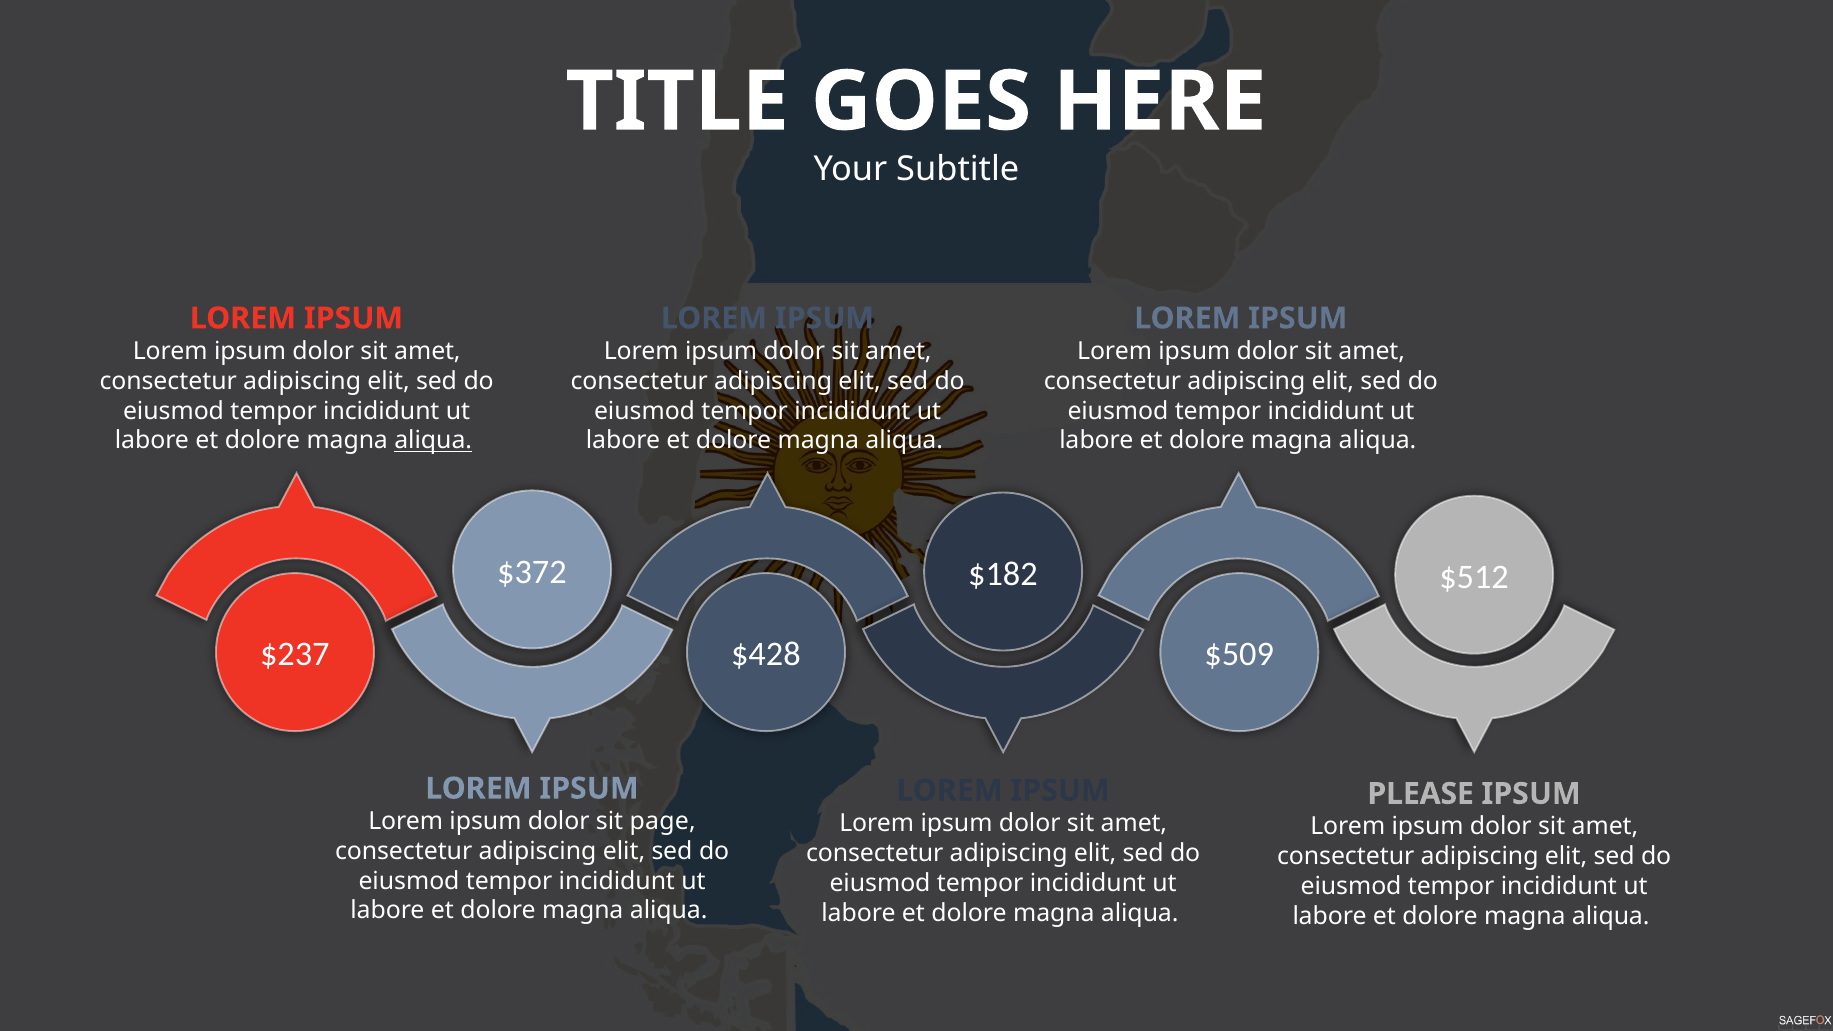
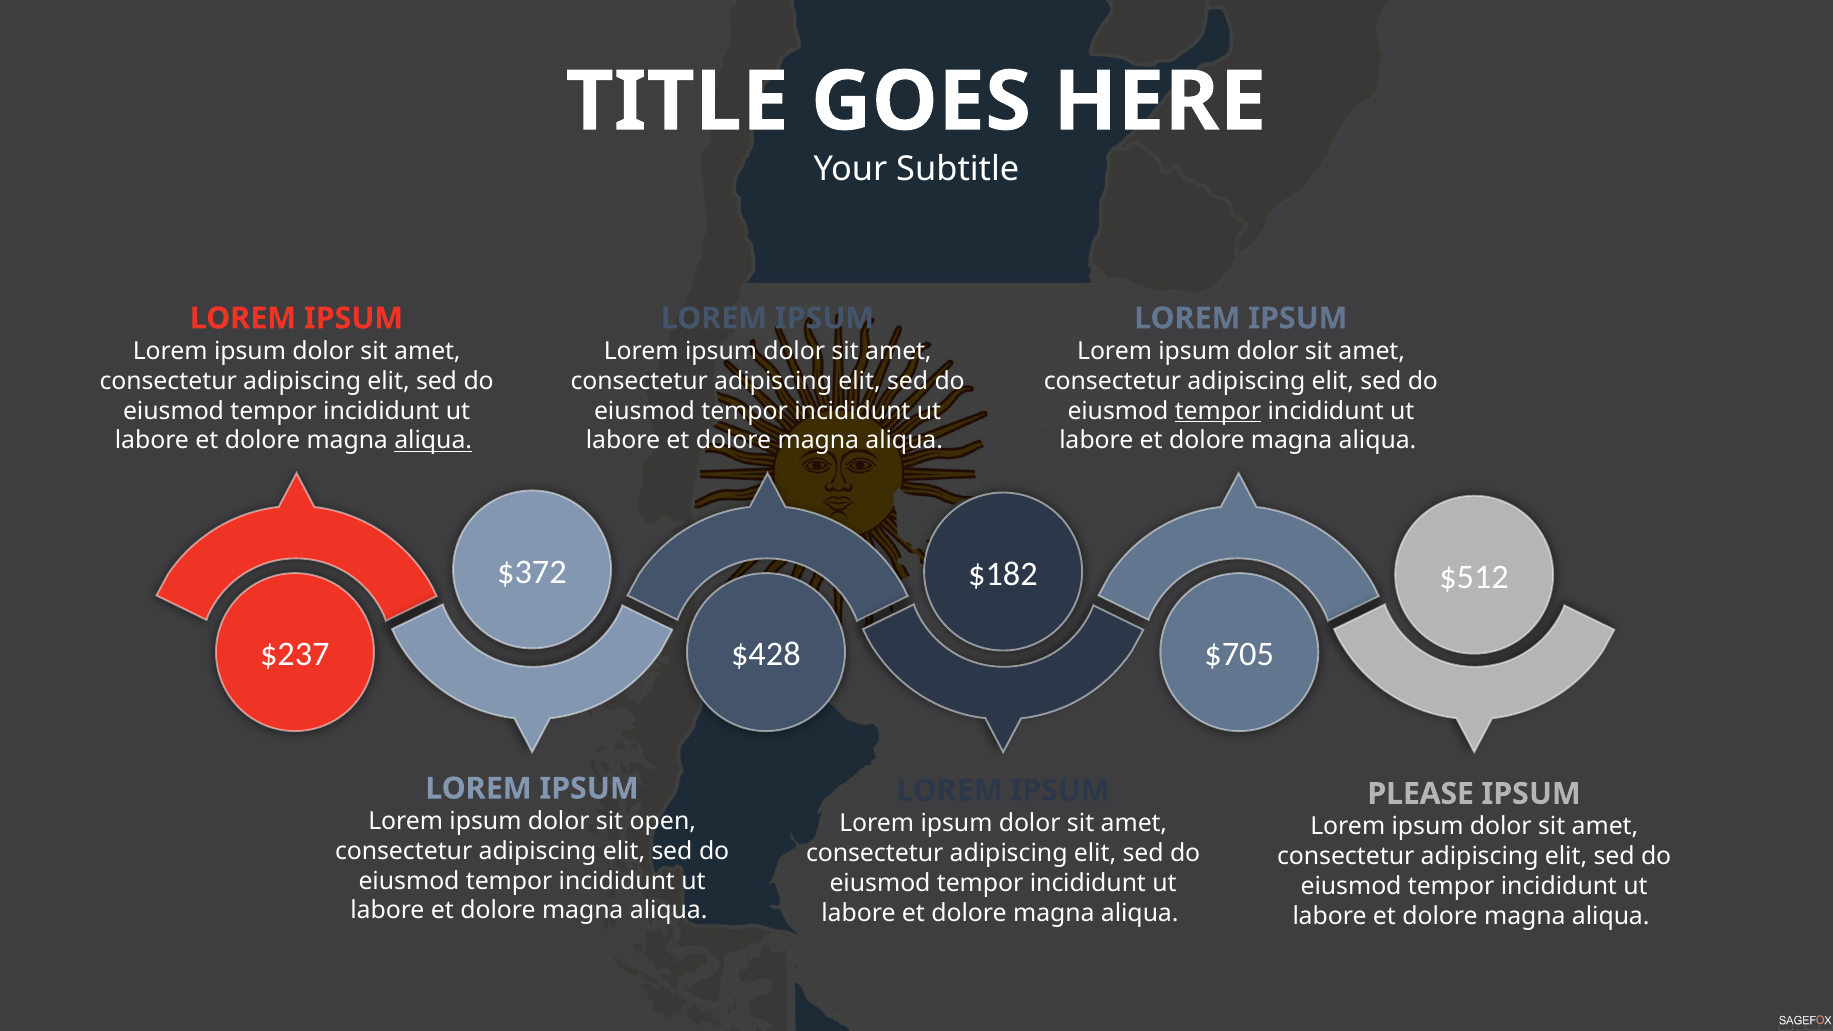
tempor underline: none -> present (1218, 411)
$509: $509 -> $705 (1239, 654)
page: page -> open (663, 821)
